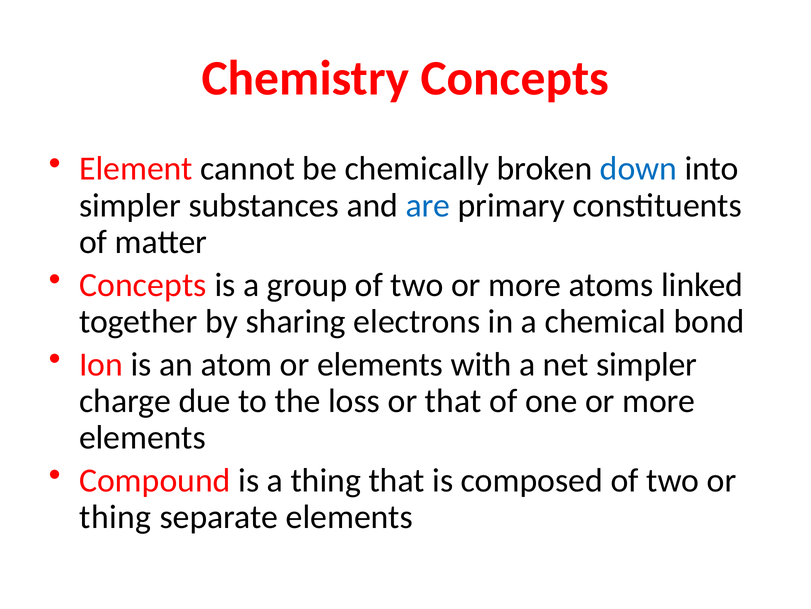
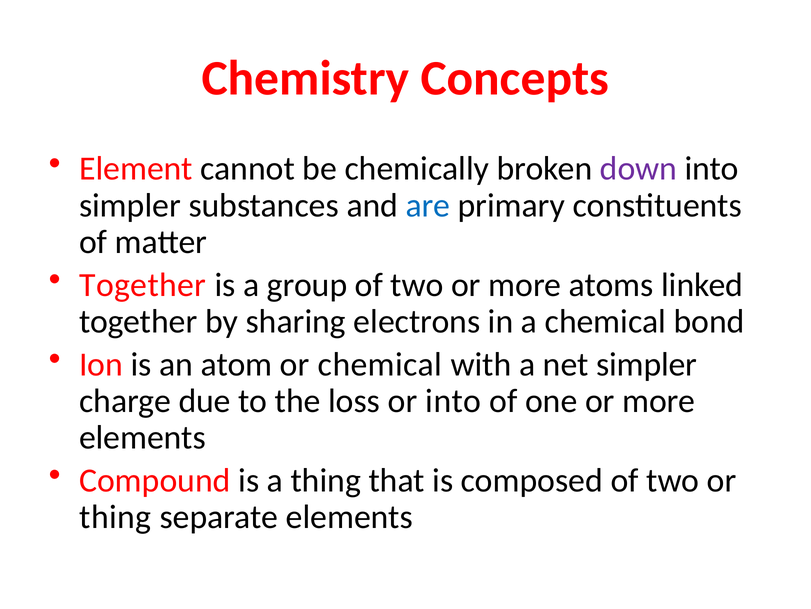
down colour: blue -> purple (639, 169)
Concepts: Concepts -> Together (143, 285)
or elements: elements -> chemical (380, 364)
or that: that -> into (453, 401)
